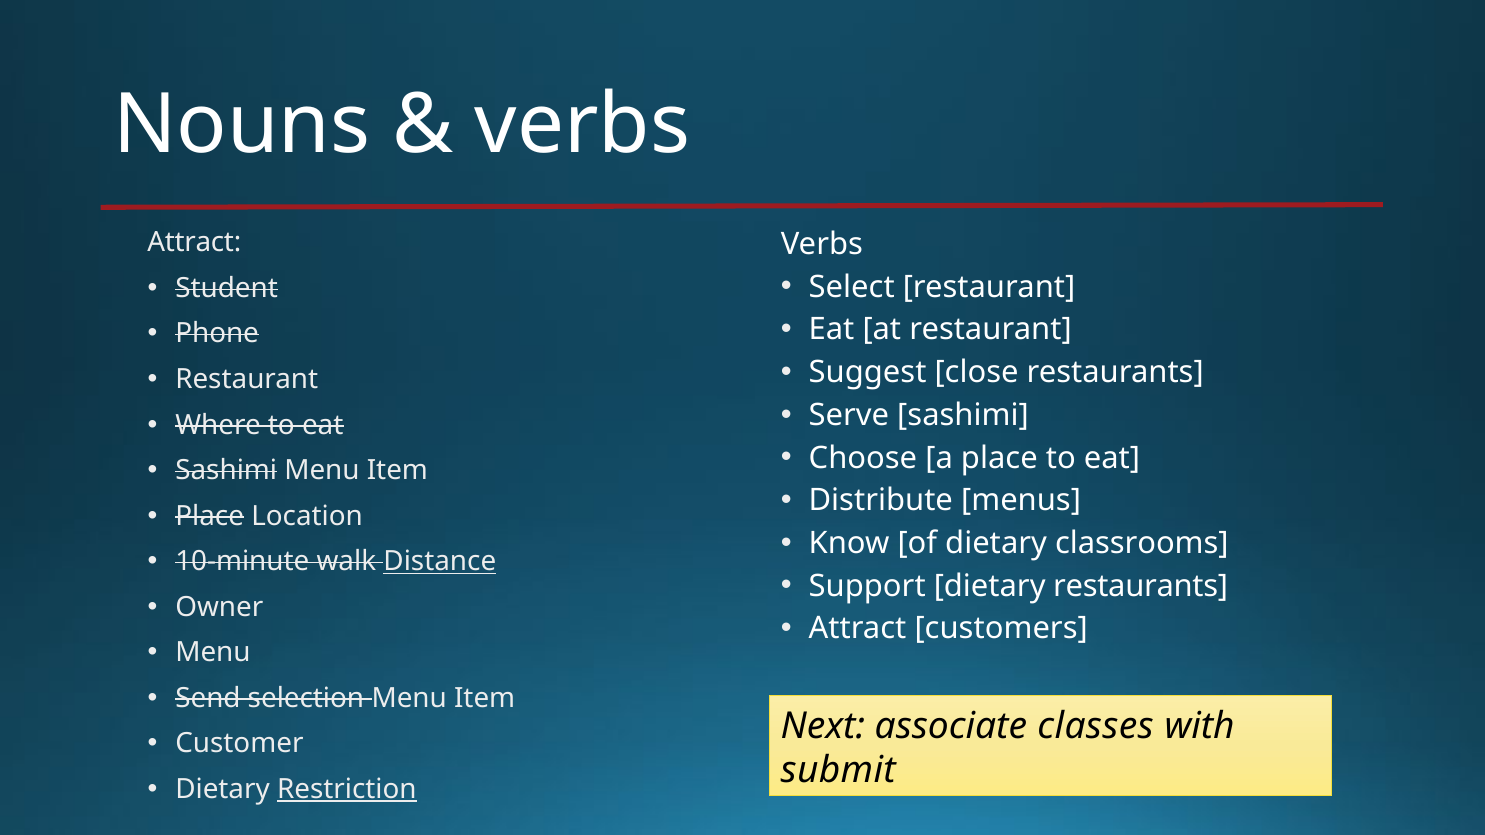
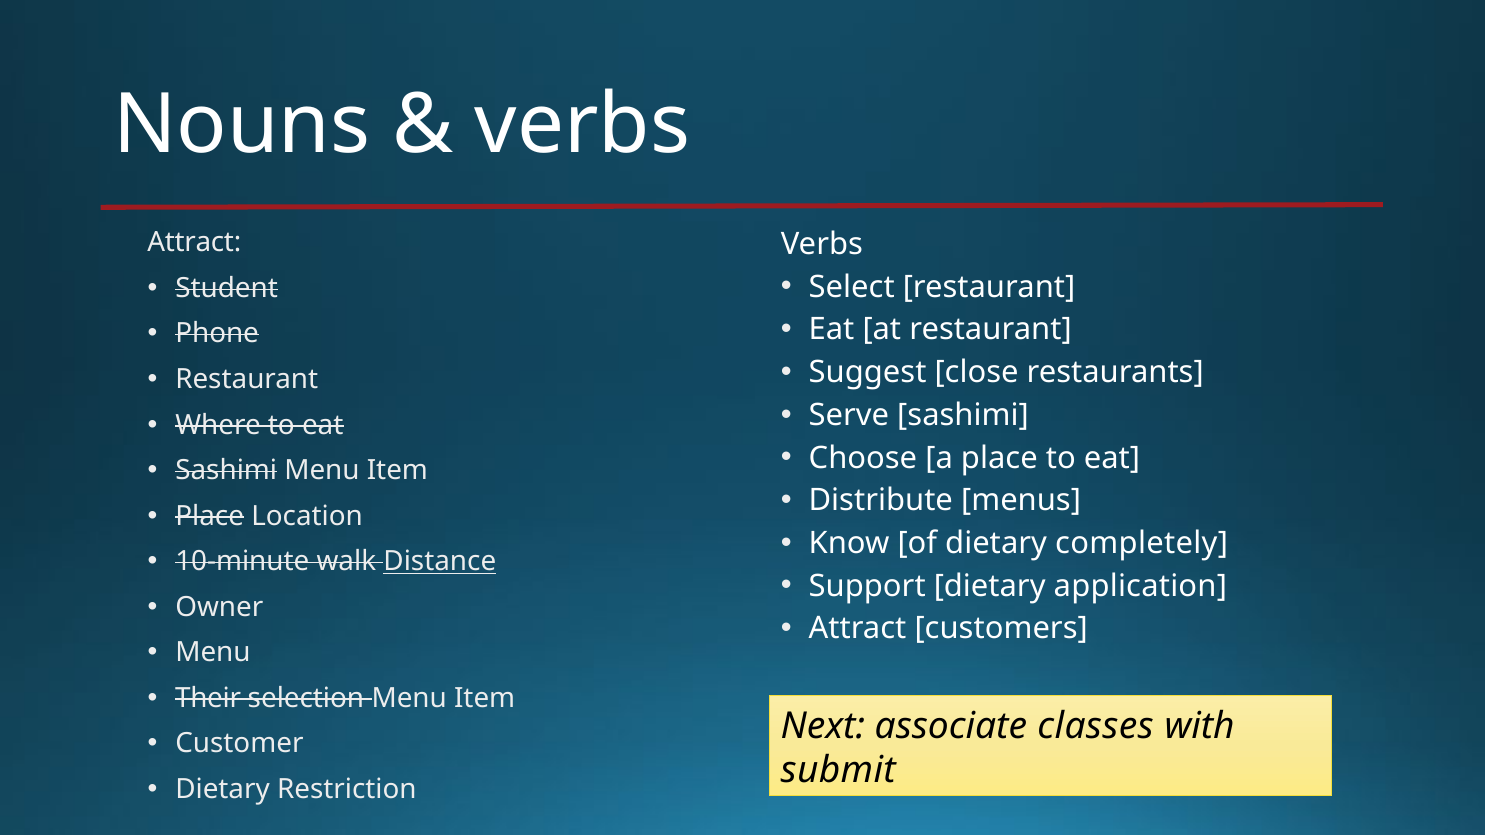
classrooms: classrooms -> completely (1142, 543)
dietary restaurants: restaurants -> application (1140, 586)
Send: Send -> Their (208, 698)
Restriction underline: present -> none (347, 790)
